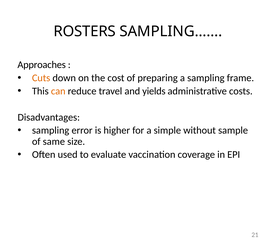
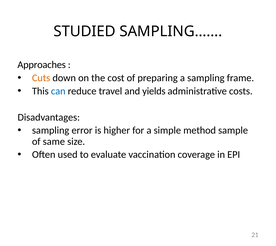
ROSTERS: ROSTERS -> STUDIED (85, 31)
can colour: orange -> blue (58, 91)
without: without -> method (200, 130)
